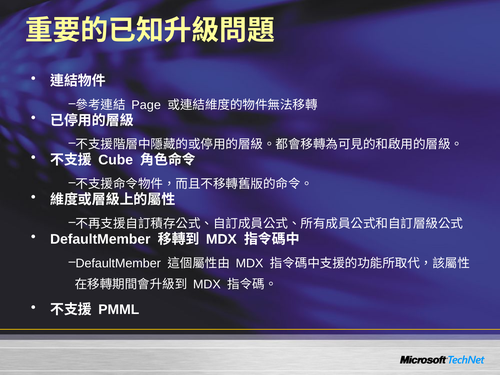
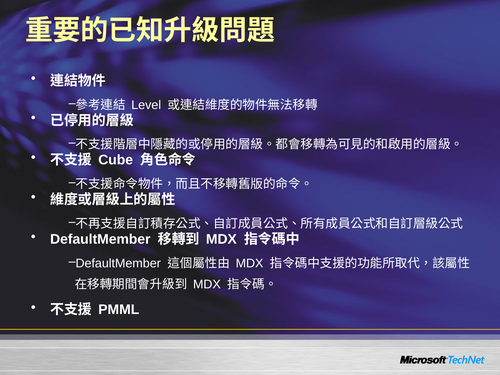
Page: Page -> Level (146, 105)
